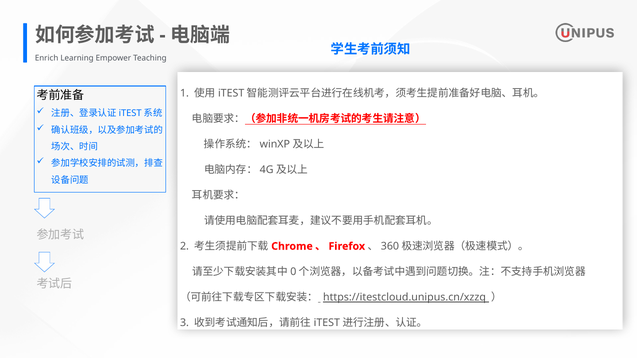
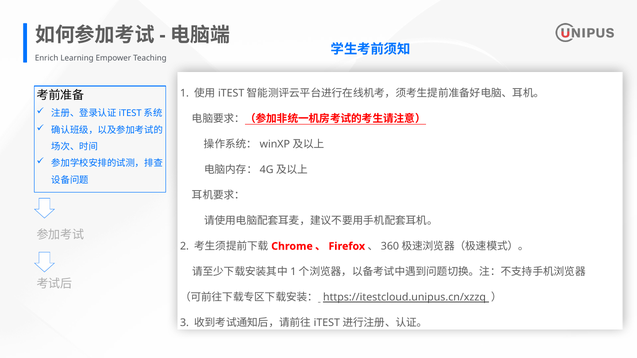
0: 0 -> 1 (293, 272)
